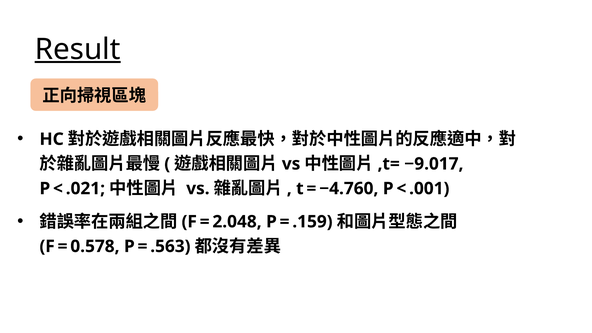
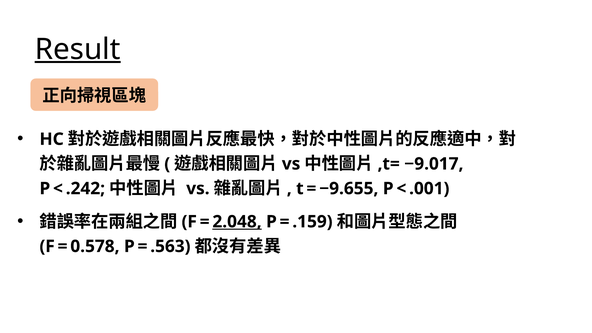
.021: .021 -> .242 (85, 189)
−4.760: −4.760 -> −9.655 (349, 189)
2.048 underline: none -> present (237, 222)
